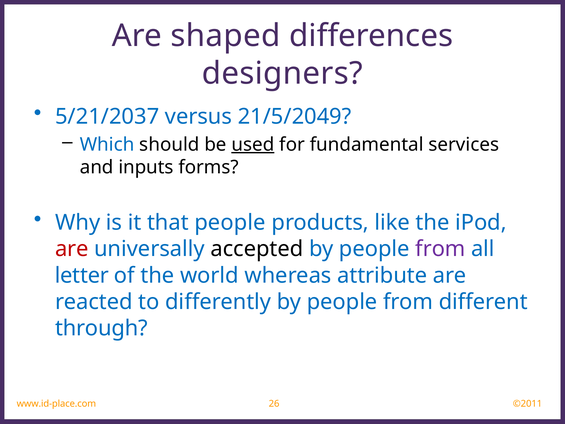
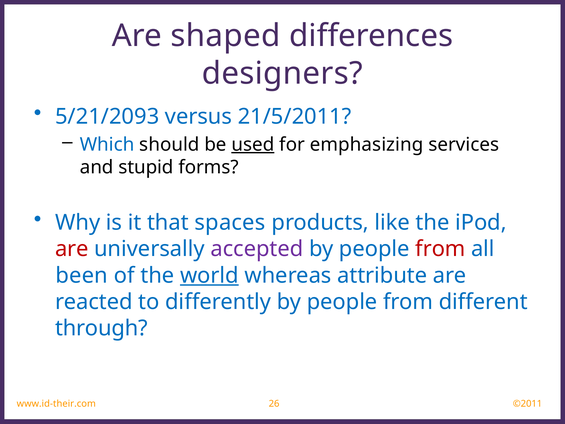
5/21/2037: 5/21/2037 -> 5/21/2093 (107, 116)
21/5/2049: 21/5/2049 -> 21/5/2011 (295, 116)
fundamental: fundamental -> emphasizing (367, 144)
inputs: inputs -> stupid (146, 167)
that people: people -> spaces (230, 223)
accepted colour: black -> purple (257, 249)
from colour: purple -> red (440, 249)
letter: letter -> been (82, 275)
world underline: none -> present (209, 275)
www.id-place.com: www.id-place.com -> www.id-their.com (56, 403)
